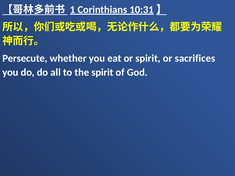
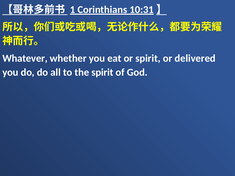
Persecute: Persecute -> Whatever (25, 58)
sacrifices: sacrifices -> delivered (195, 58)
